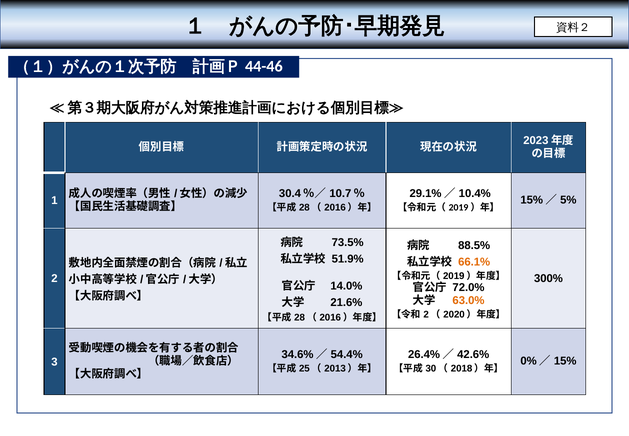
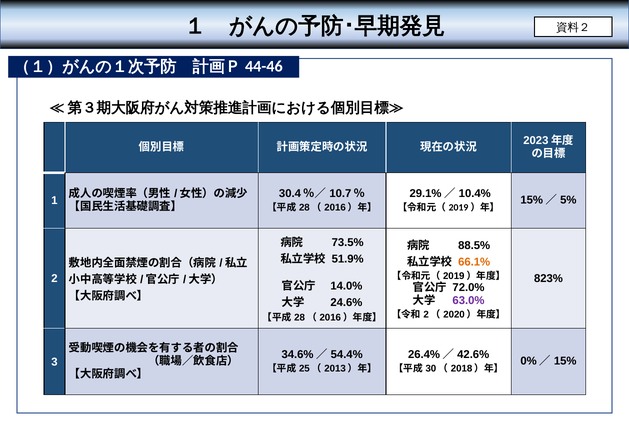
300%: 300% -> 823% (548, 278)
63.0% colour: orange -> purple (468, 300)
21.6%: 21.6% -> 24.6% (346, 302)
